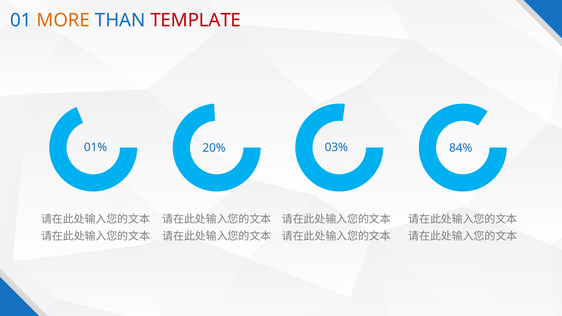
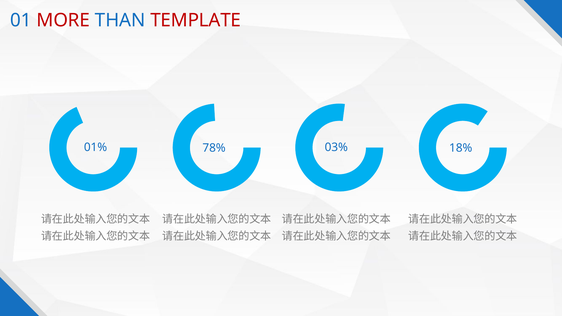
MORE colour: orange -> red (63, 20)
20%: 20% -> 78% (214, 148)
84%: 84% -> 18% (461, 148)
